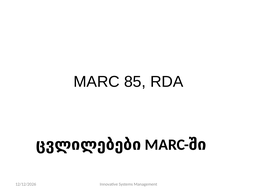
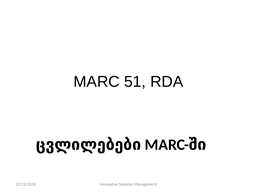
85: 85 -> 51 (135, 82)
